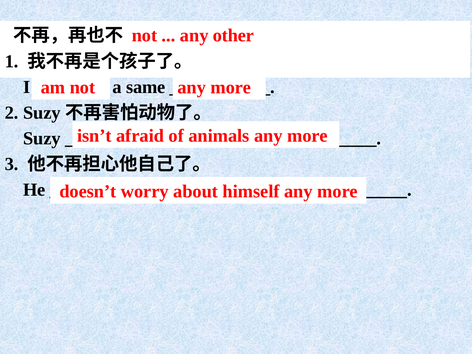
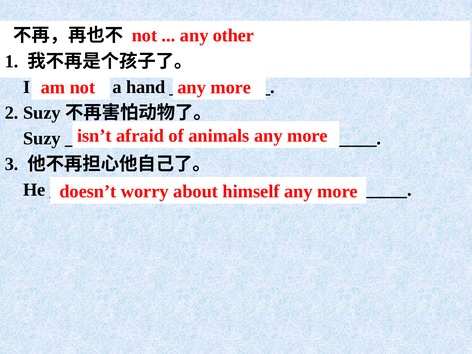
same: same -> hand (146, 87)
